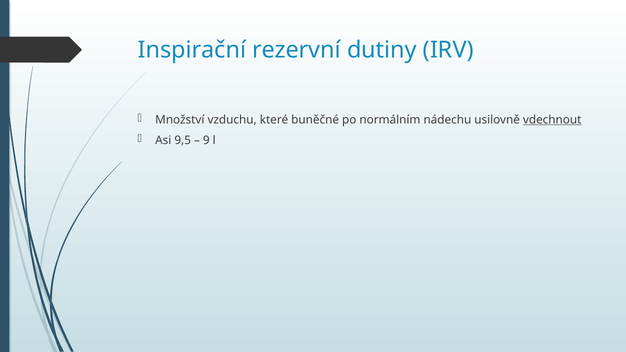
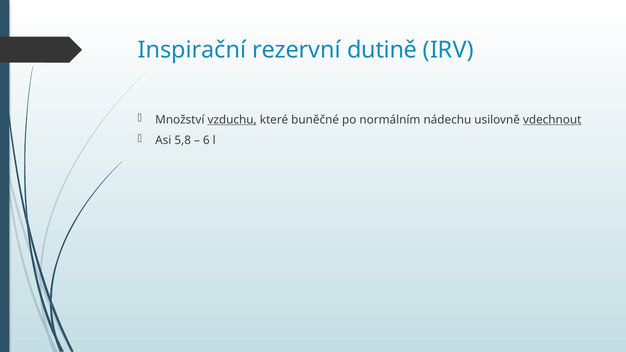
dutiny: dutiny -> dutině (382, 50)
vzduchu underline: none -> present (232, 120)
9,5: 9,5 -> 5,8 (183, 140)
9: 9 -> 6 (206, 140)
